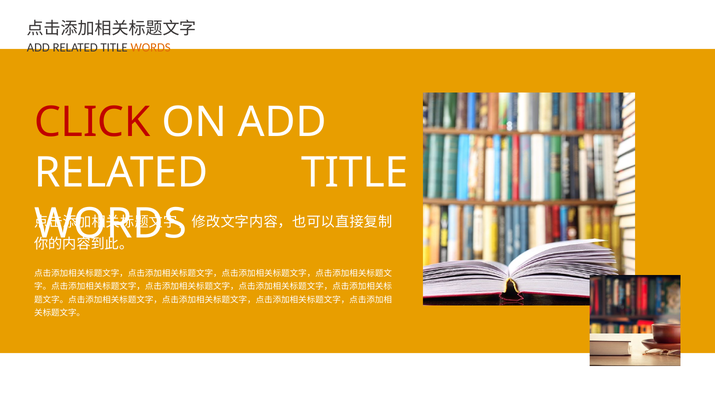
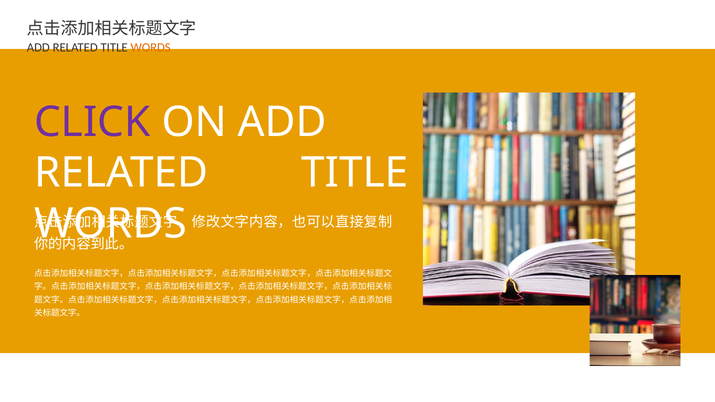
CLICK colour: red -> purple (92, 122)
